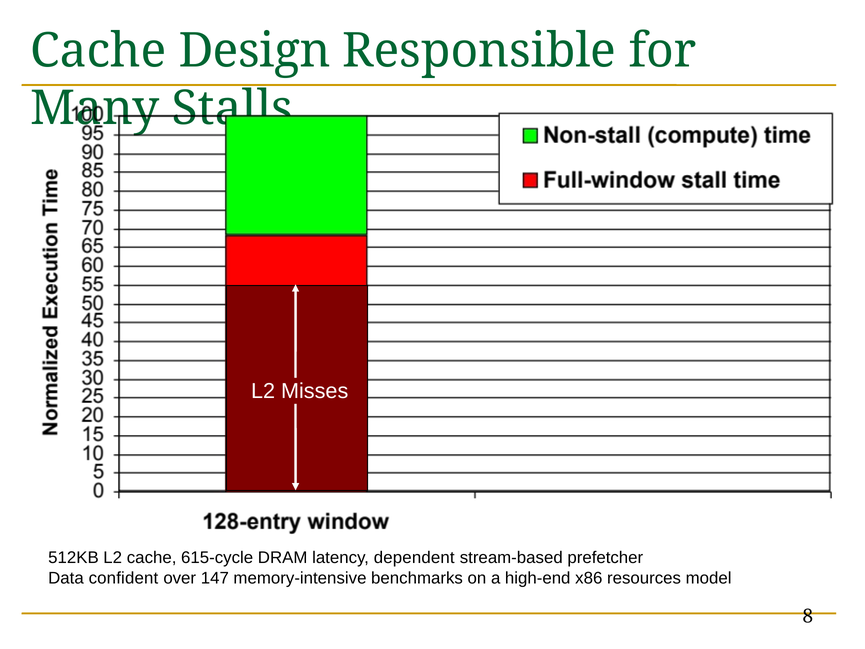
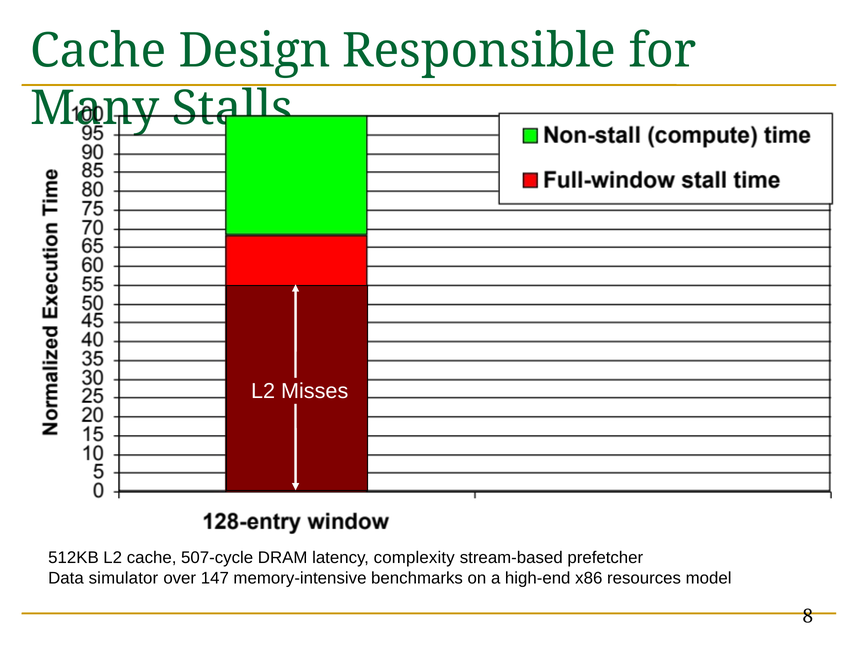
615-cycle: 615-cycle -> 507-cycle (217, 558)
dependent: dependent -> complexity (414, 558)
confident: confident -> simulator (123, 578)
